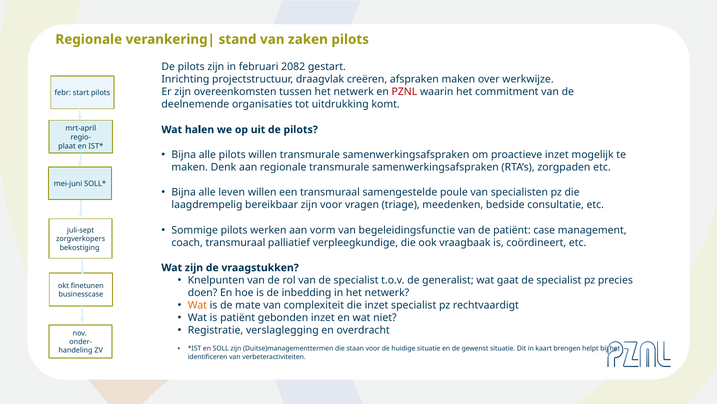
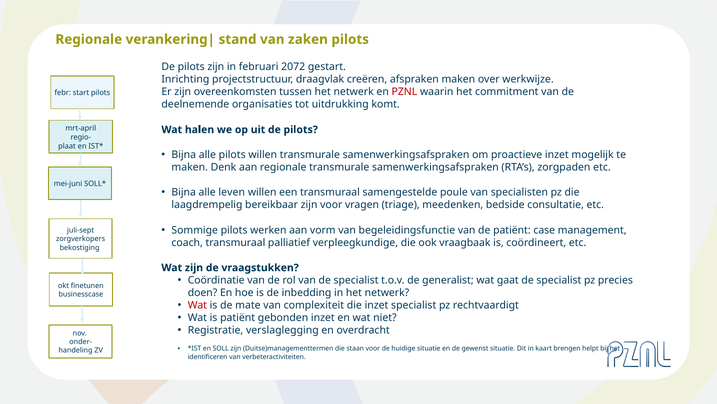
2082: 2082 -> 2072 (293, 67)
Knelpunten: Knelpunten -> Coördinatie (216, 280)
Wat colour: orange -> red (197, 305)
